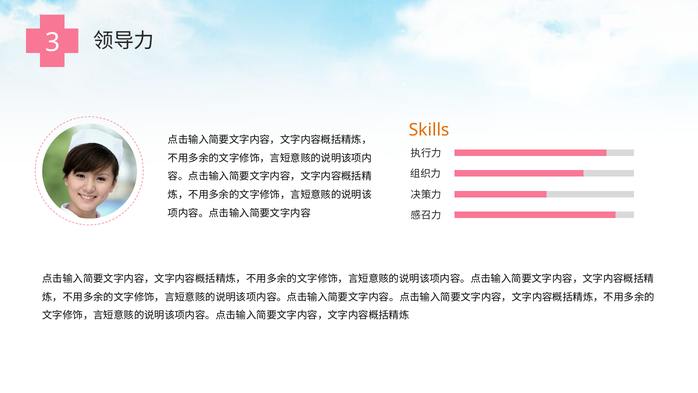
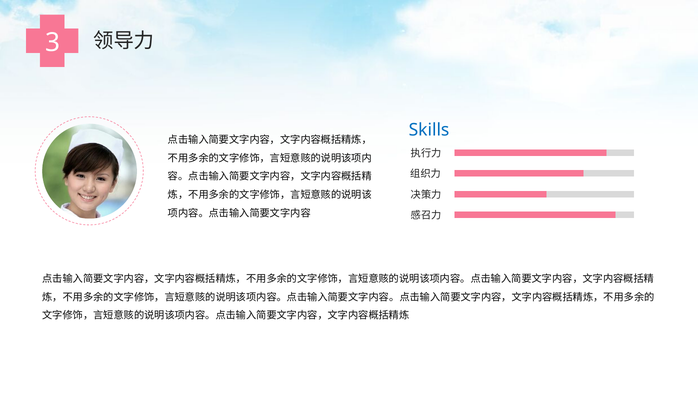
Skills colour: orange -> blue (429, 130)
